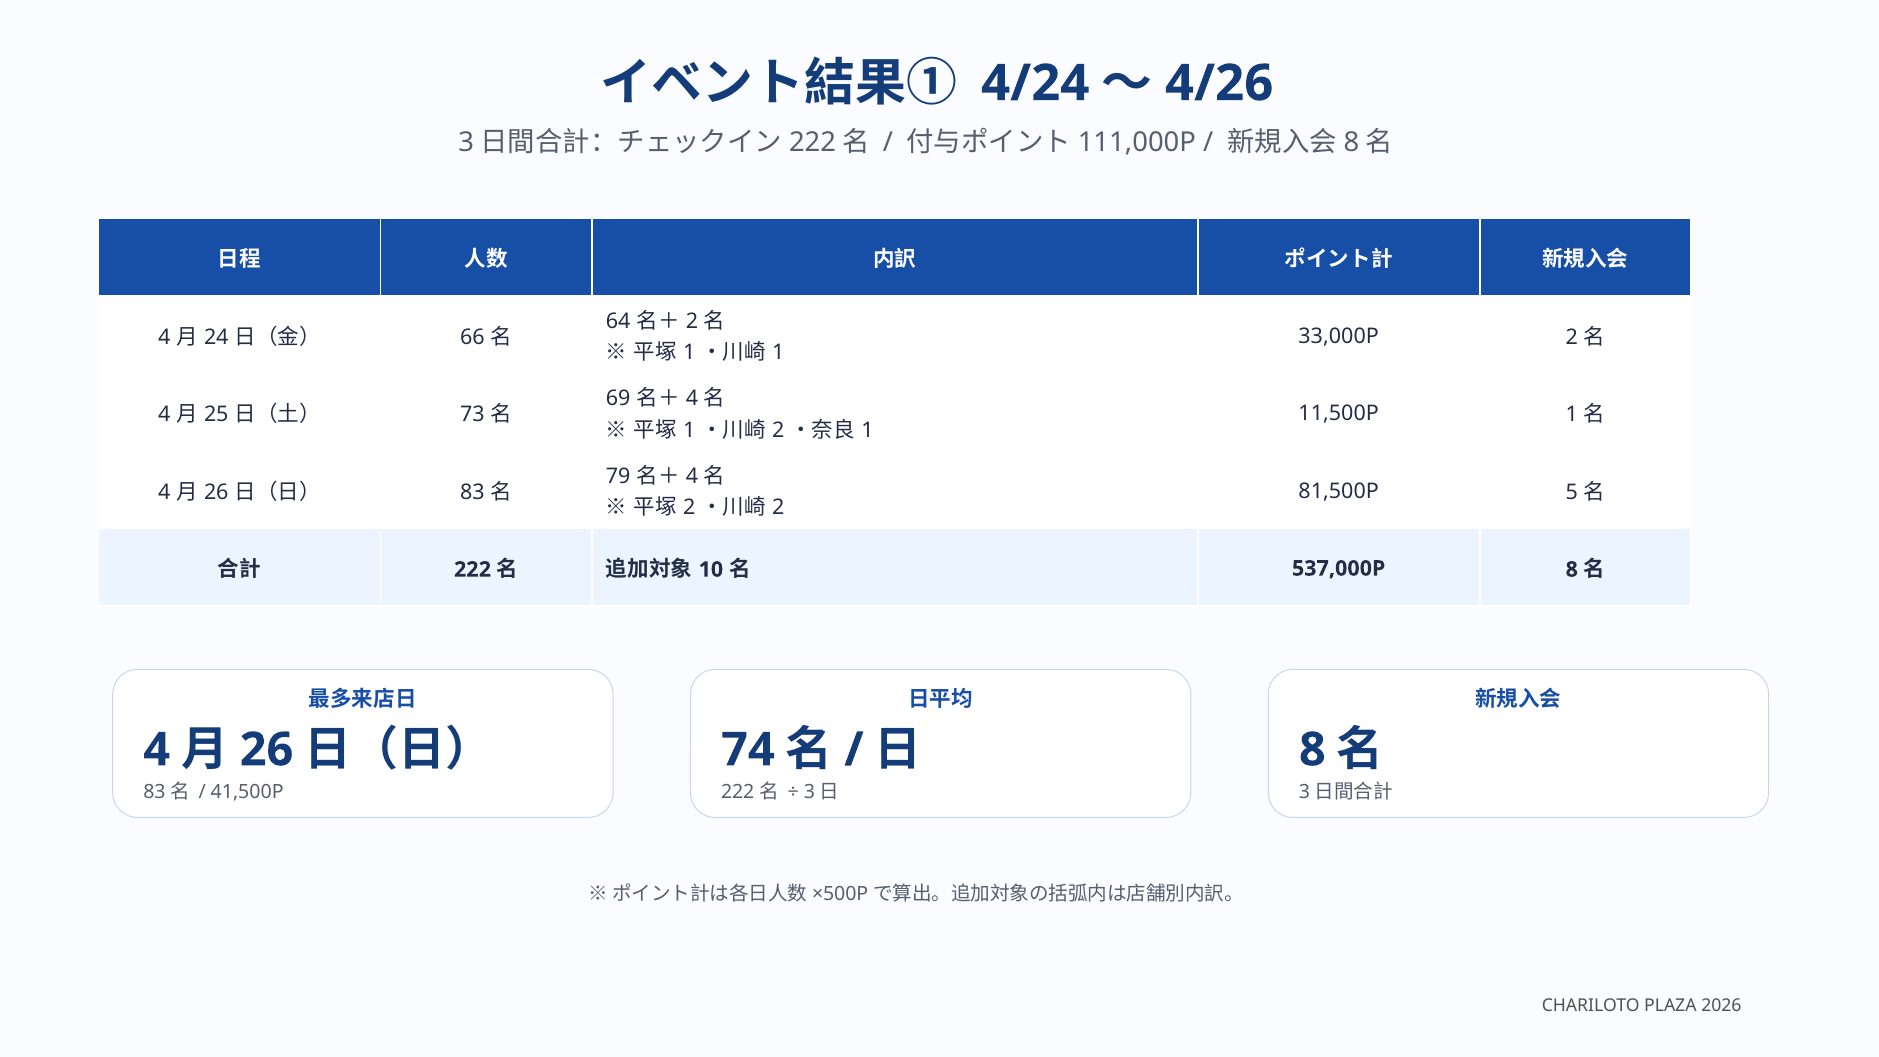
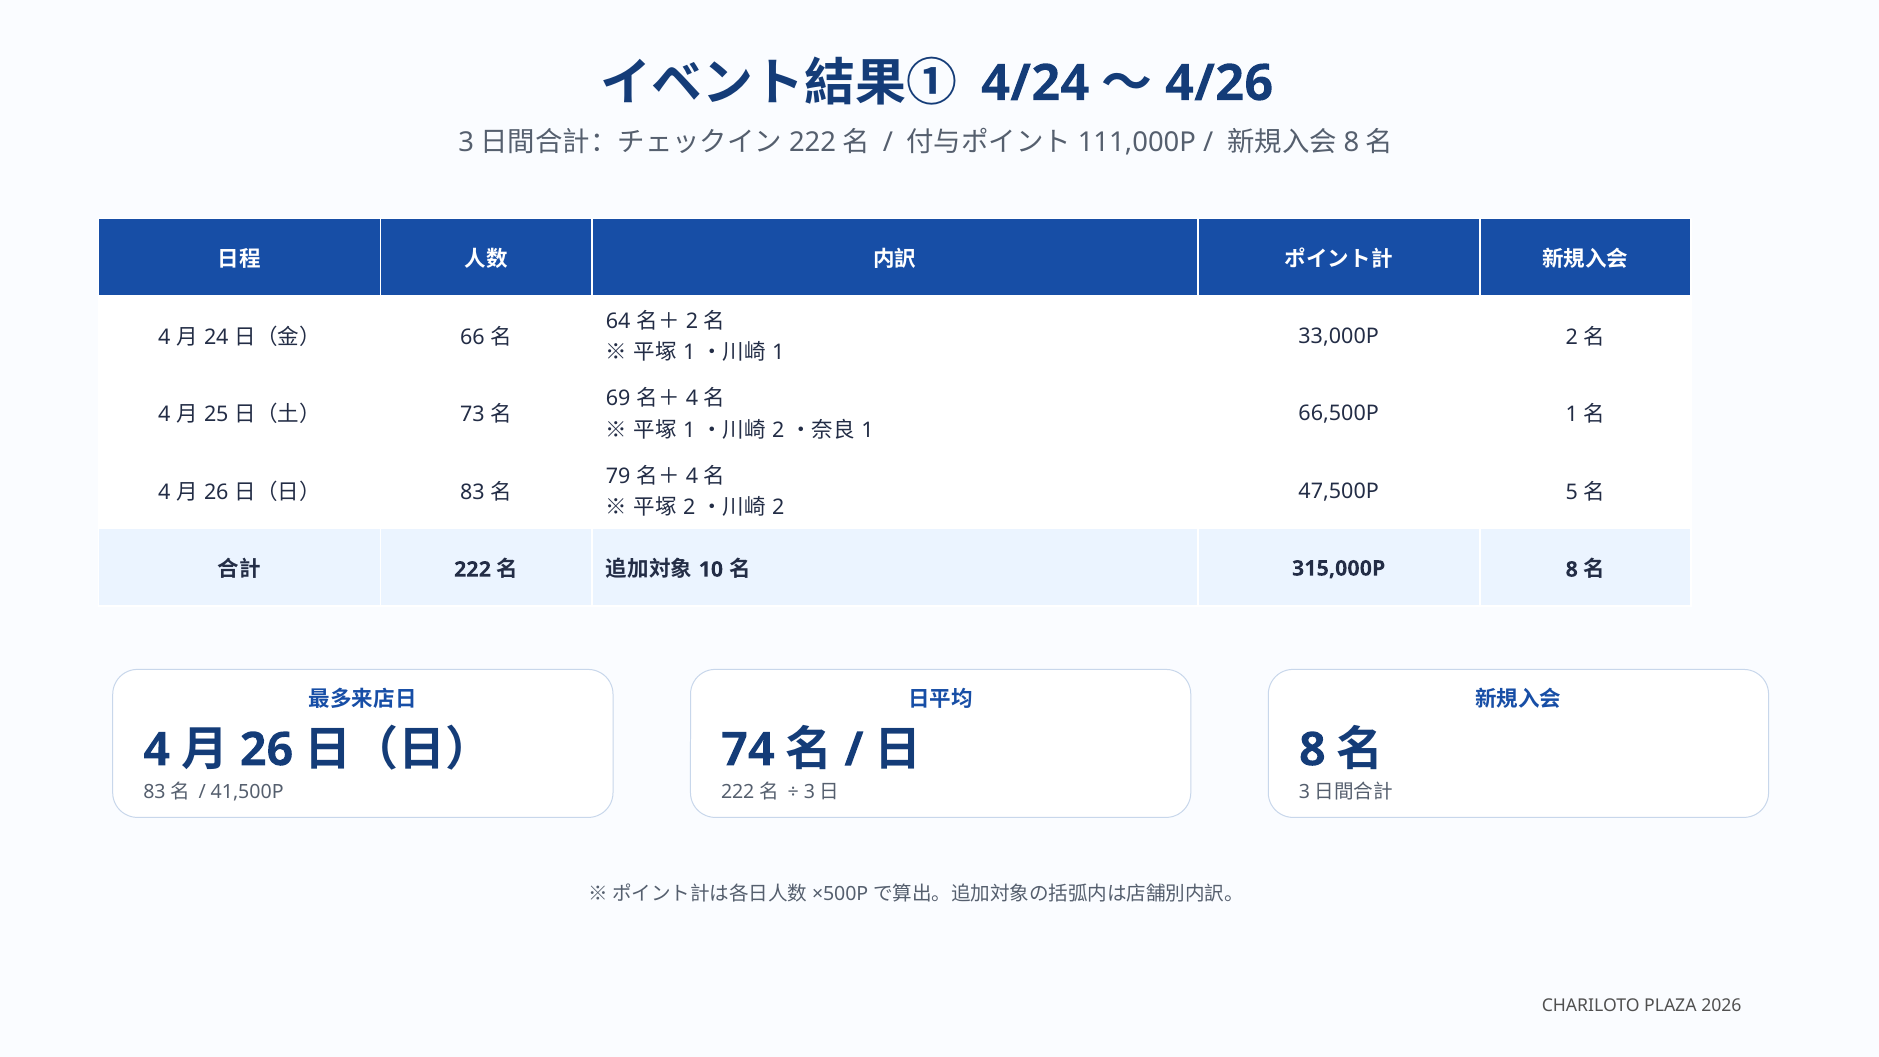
11,500P: 11,500P -> 66,500P (1339, 413)
81,500P: 81,500P -> 47,500P (1339, 491)
537,000P: 537,000P -> 315,000P (1339, 568)
